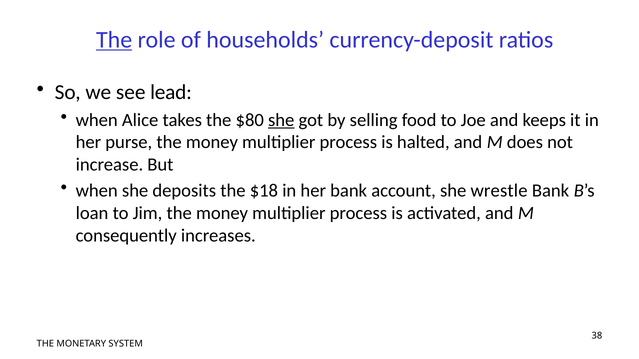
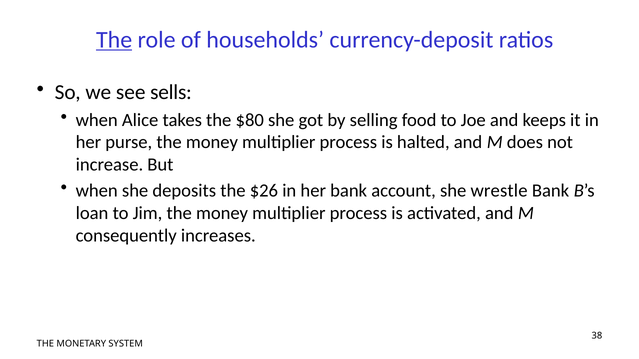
lead: lead -> sells (171, 93)
she underline: present -> none (281, 120)
$18: $18 -> $26 (264, 191)
